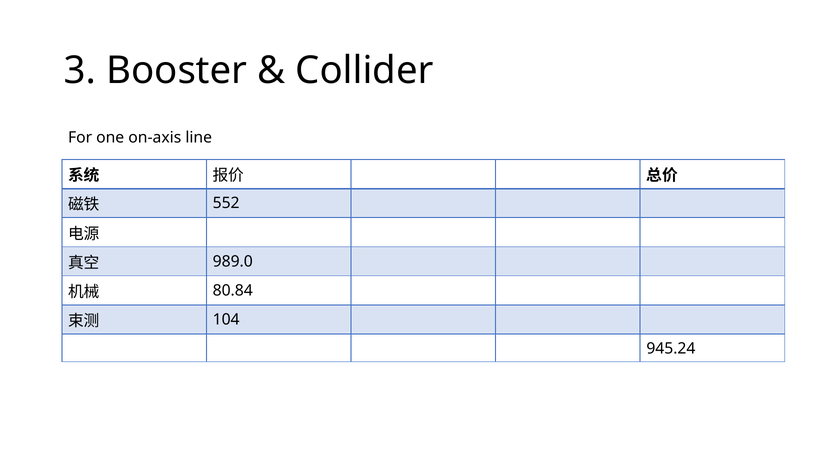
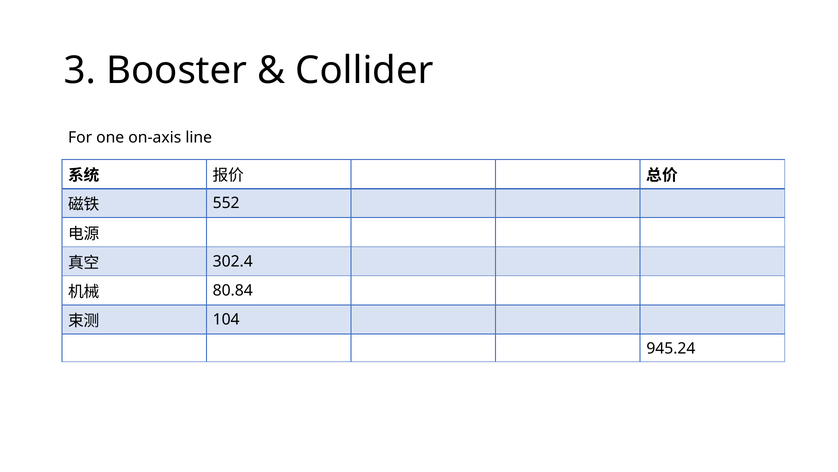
989.0: 989.0 -> 302.4 (233, 261)
